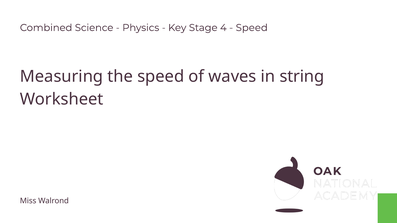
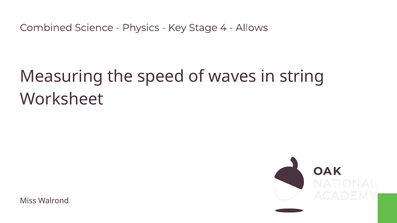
Speed: Speed -> Allows (252, 28)
